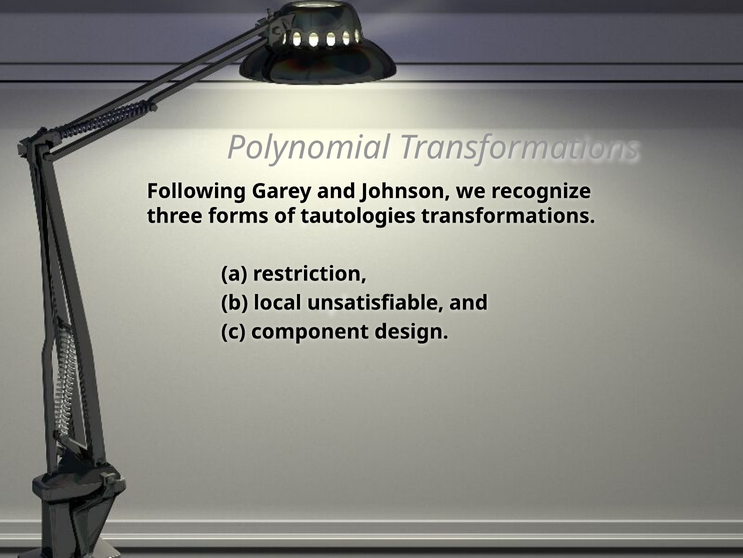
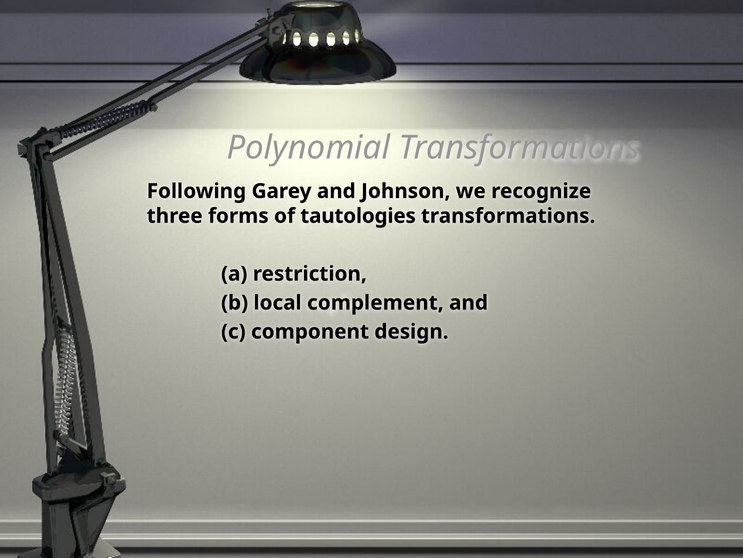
unsatisfiable: unsatisfiable -> complement (375, 302)
